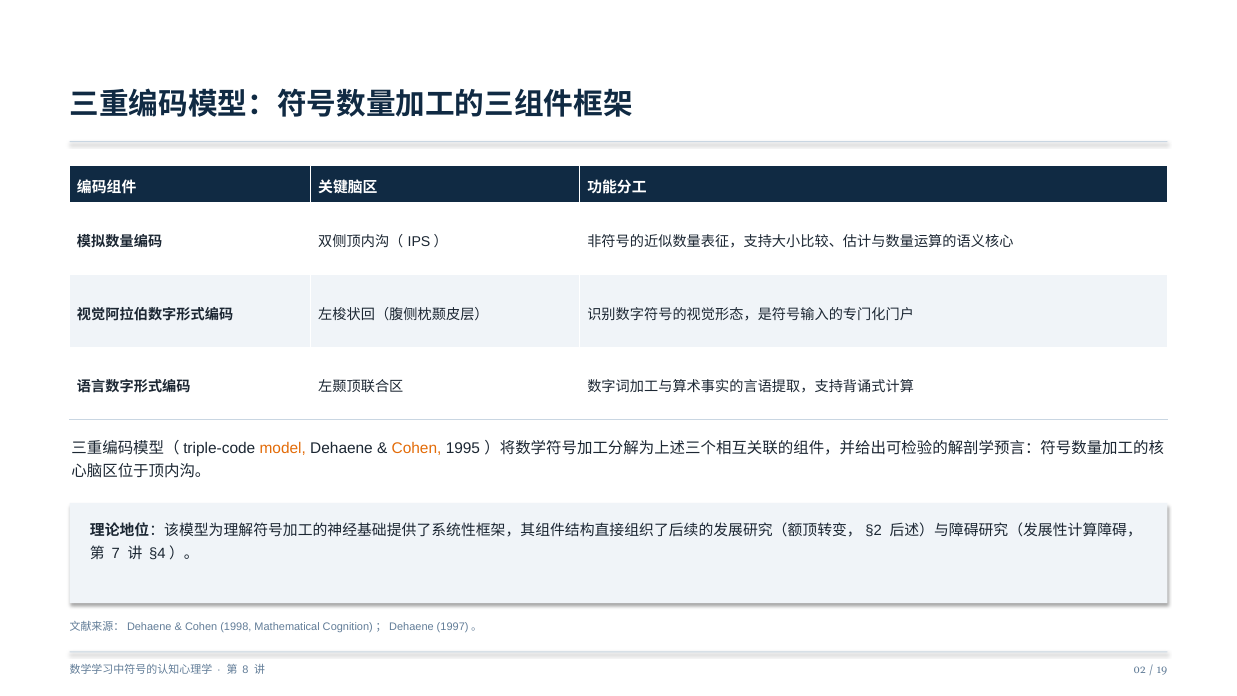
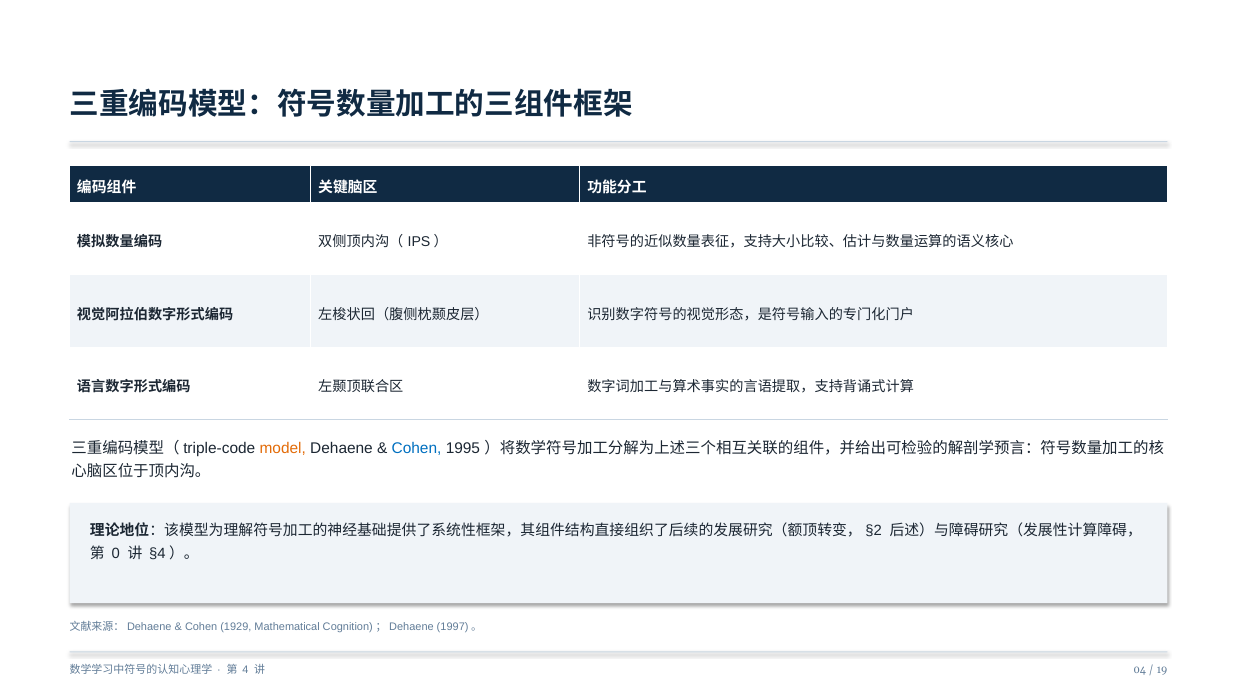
Cohen colour: orange -> blue (417, 448)
7: 7 -> 0 (116, 553)
1998: 1998 -> 1929 (236, 627)
8: 8 -> 4 (245, 670)
02: 02 -> 04 (1140, 670)
